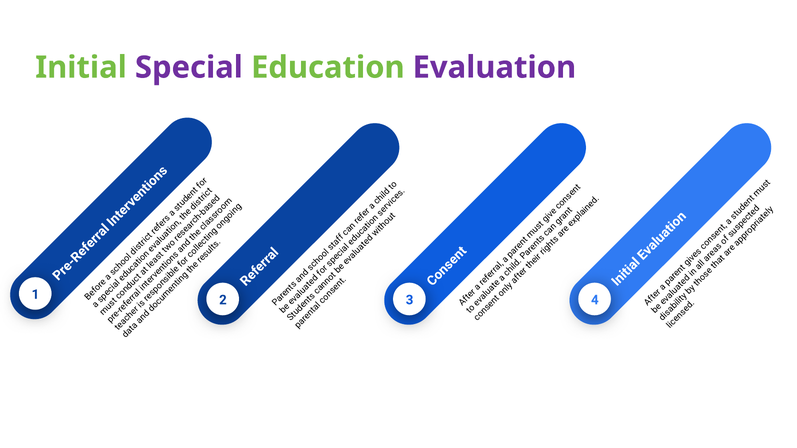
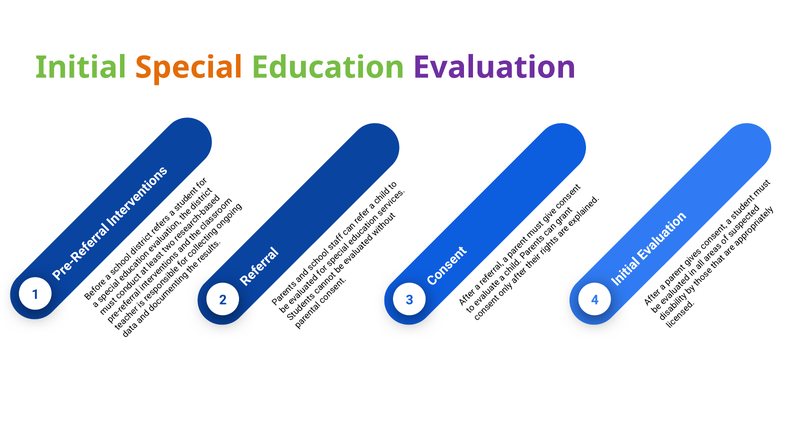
Special colour: purple -> orange (189, 68)
